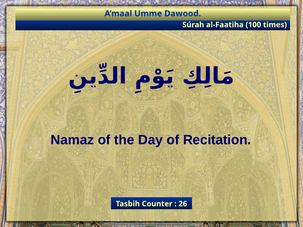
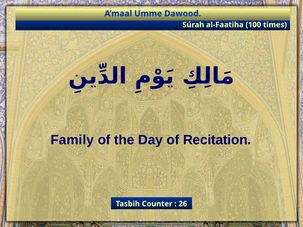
Namaz: Namaz -> Family (72, 140)
